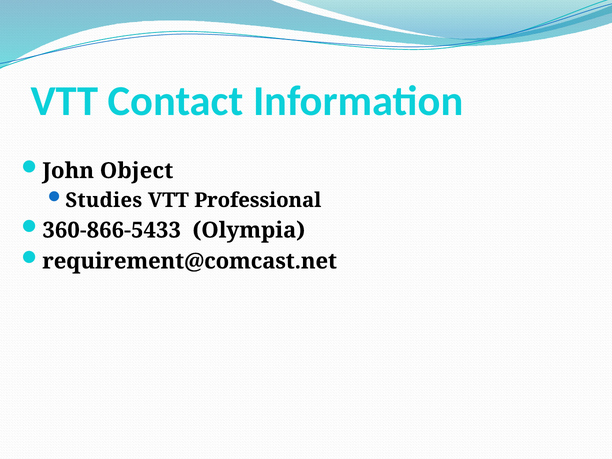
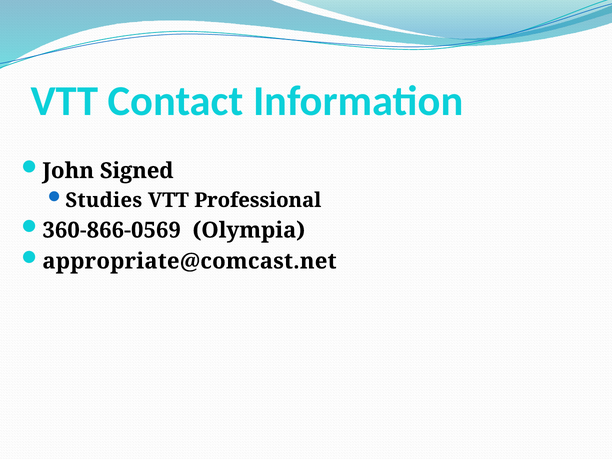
Object: Object -> Signed (137, 171)
360-866-5433: 360-866-5433 -> 360-866-0569 (112, 230)
requirement@comcast.net: requirement@comcast.net -> appropriate@comcast.net (189, 261)
